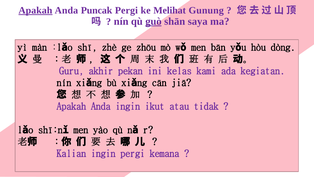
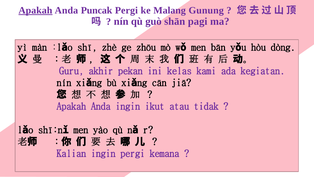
Melihat: Melihat -> Malang (170, 10)
guò underline: present -> none (153, 21)
saya: saya -> pagi (198, 21)
